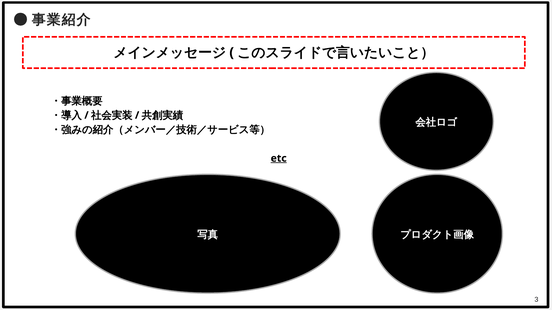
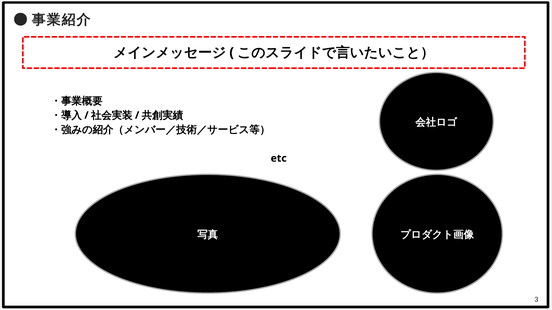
etc underline: present -> none (279, 159)
